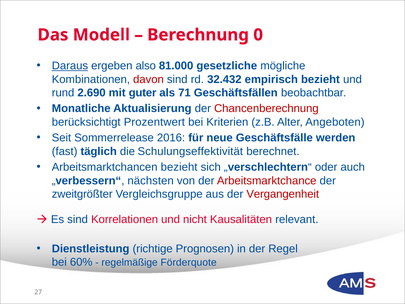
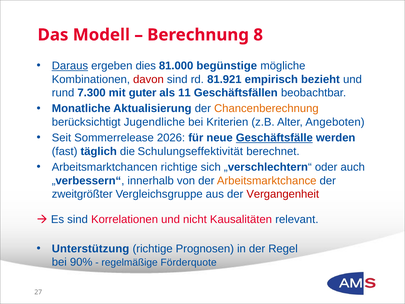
0: 0 -> 8 (258, 35)
also: also -> dies (146, 66)
gesetzliche: gesetzliche -> begünstige (227, 66)
32.432: 32.432 -> 81.921 (224, 79)
2.690: 2.690 -> 7.300 (92, 93)
71: 71 -> 11 (184, 93)
Chancenberechnung colour: red -> orange (266, 109)
Prozentwert: Prozentwert -> Jugendliche (154, 122)
2016: 2016 -> 2026 (171, 138)
Geschäftsfälle underline: none -> present (274, 138)
Arbeitsmarktchancen bezieht: bezieht -> richtige (179, 167)
nächsten: nächsten -> innerhalb (151, 181)
Arbeitsmarktchance colour: red -> orange (267, 181)
Dienstleistung: Dienstleistung -> Unterstützung (91, 249)
60%: 60% -> 90% (81, 262)
